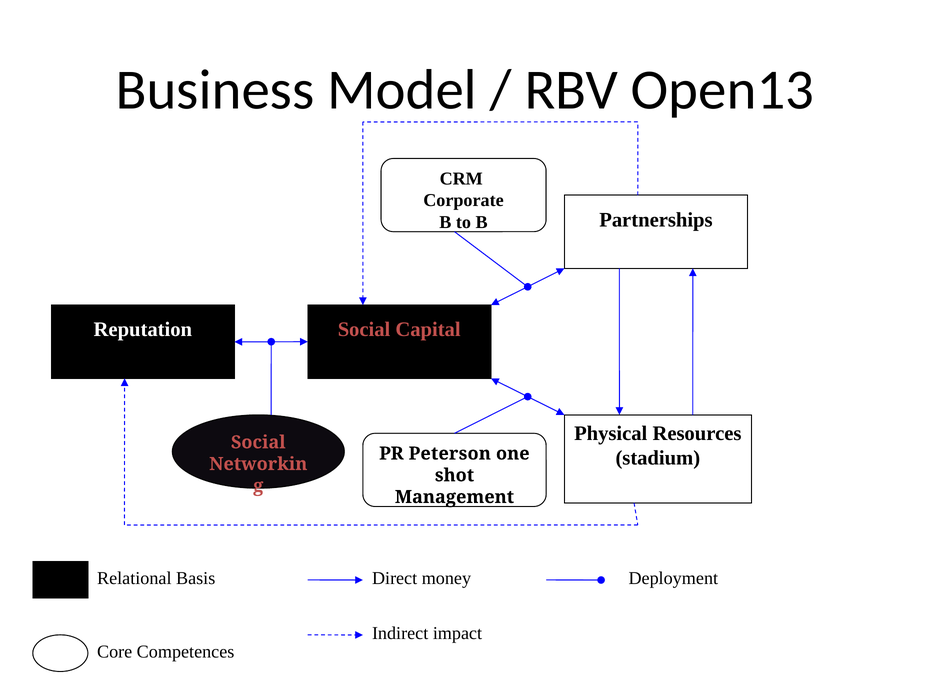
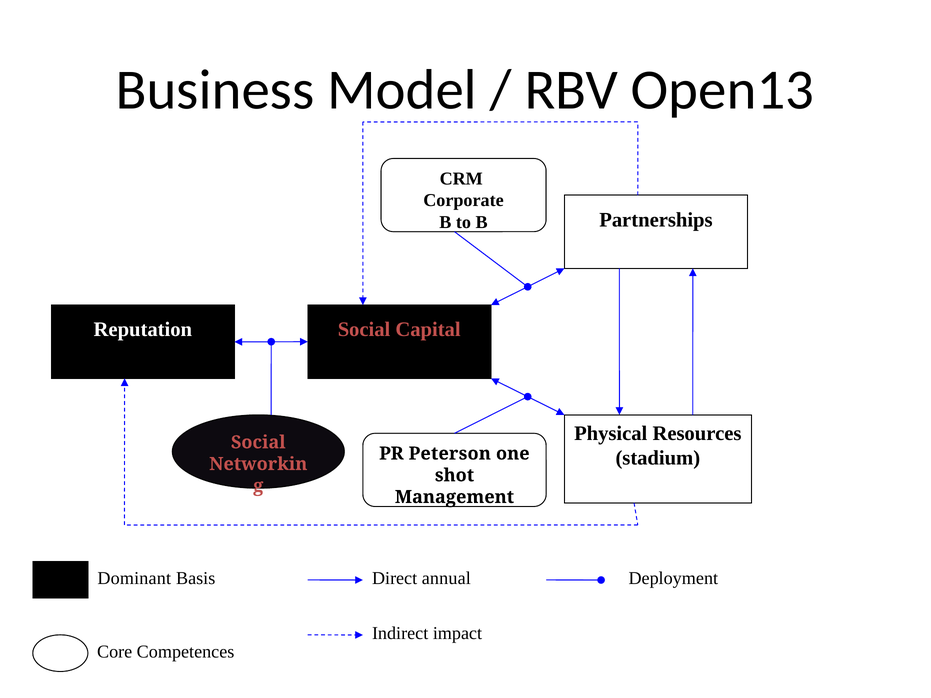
Relational: Relational -> Dominant (134, 579)
money: money -> annual (446, 579)
